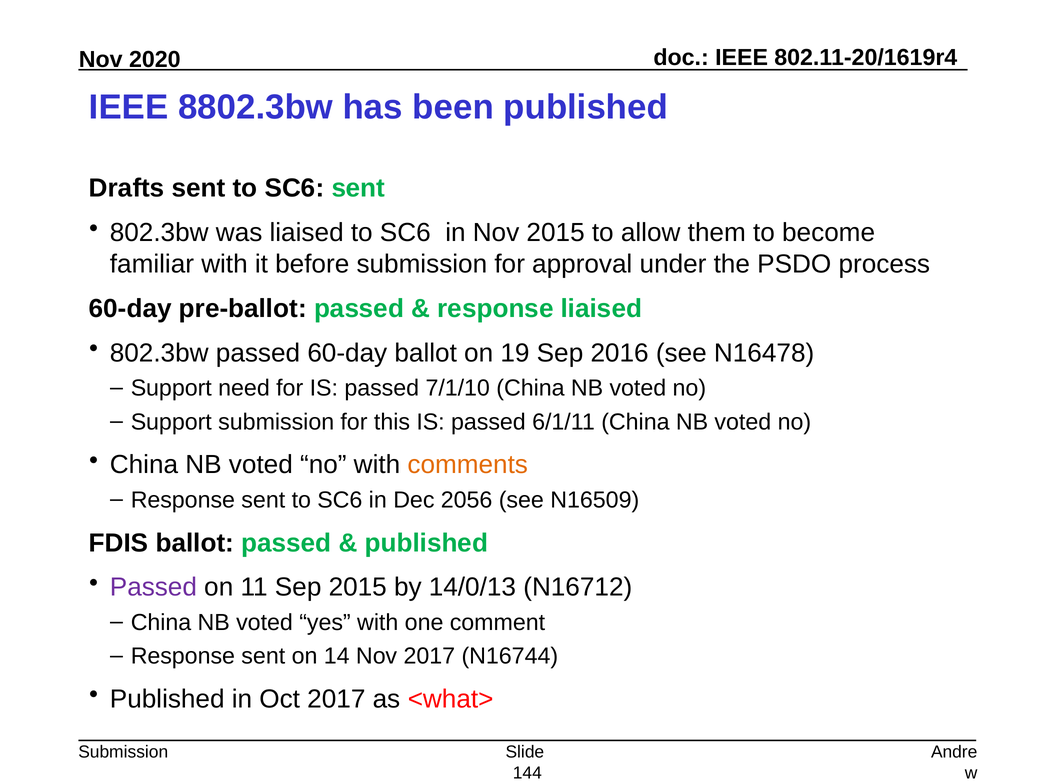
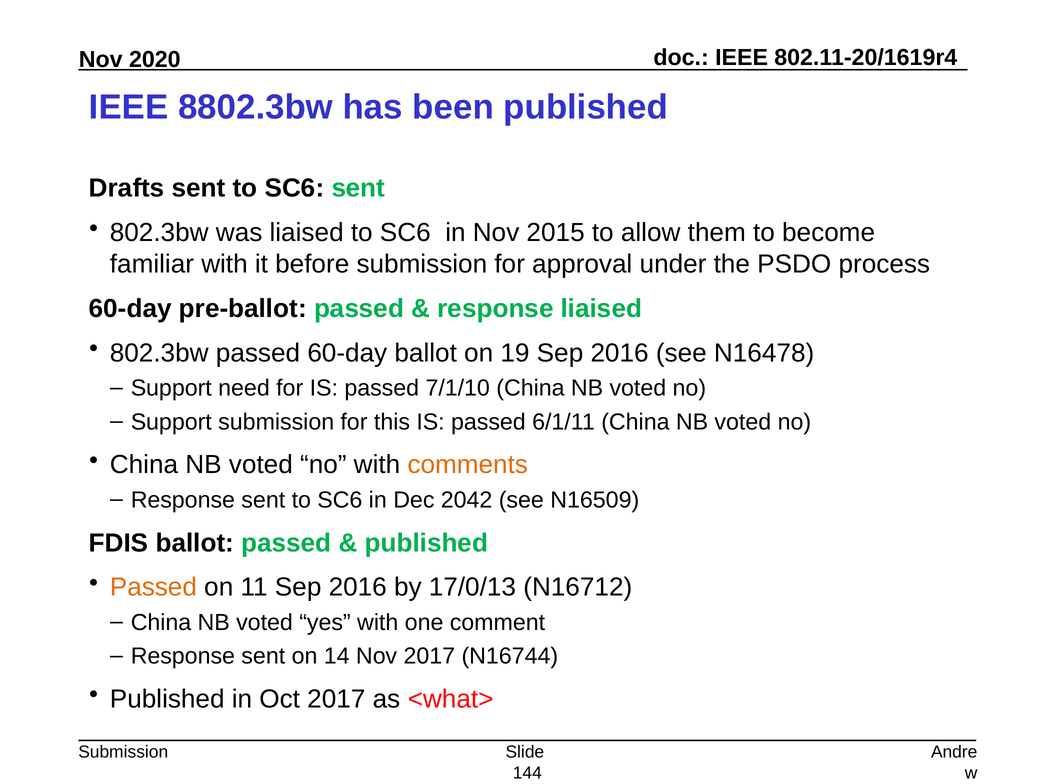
2056: 2056 -> 2042 (467, 500)
Passed colour: purple -> orange (153, 588)
11 Sep 2015: 2015 -> 2016 (358, 588)
14/0/13: 14/0/13 -> 17/0/13 (472, 588)
